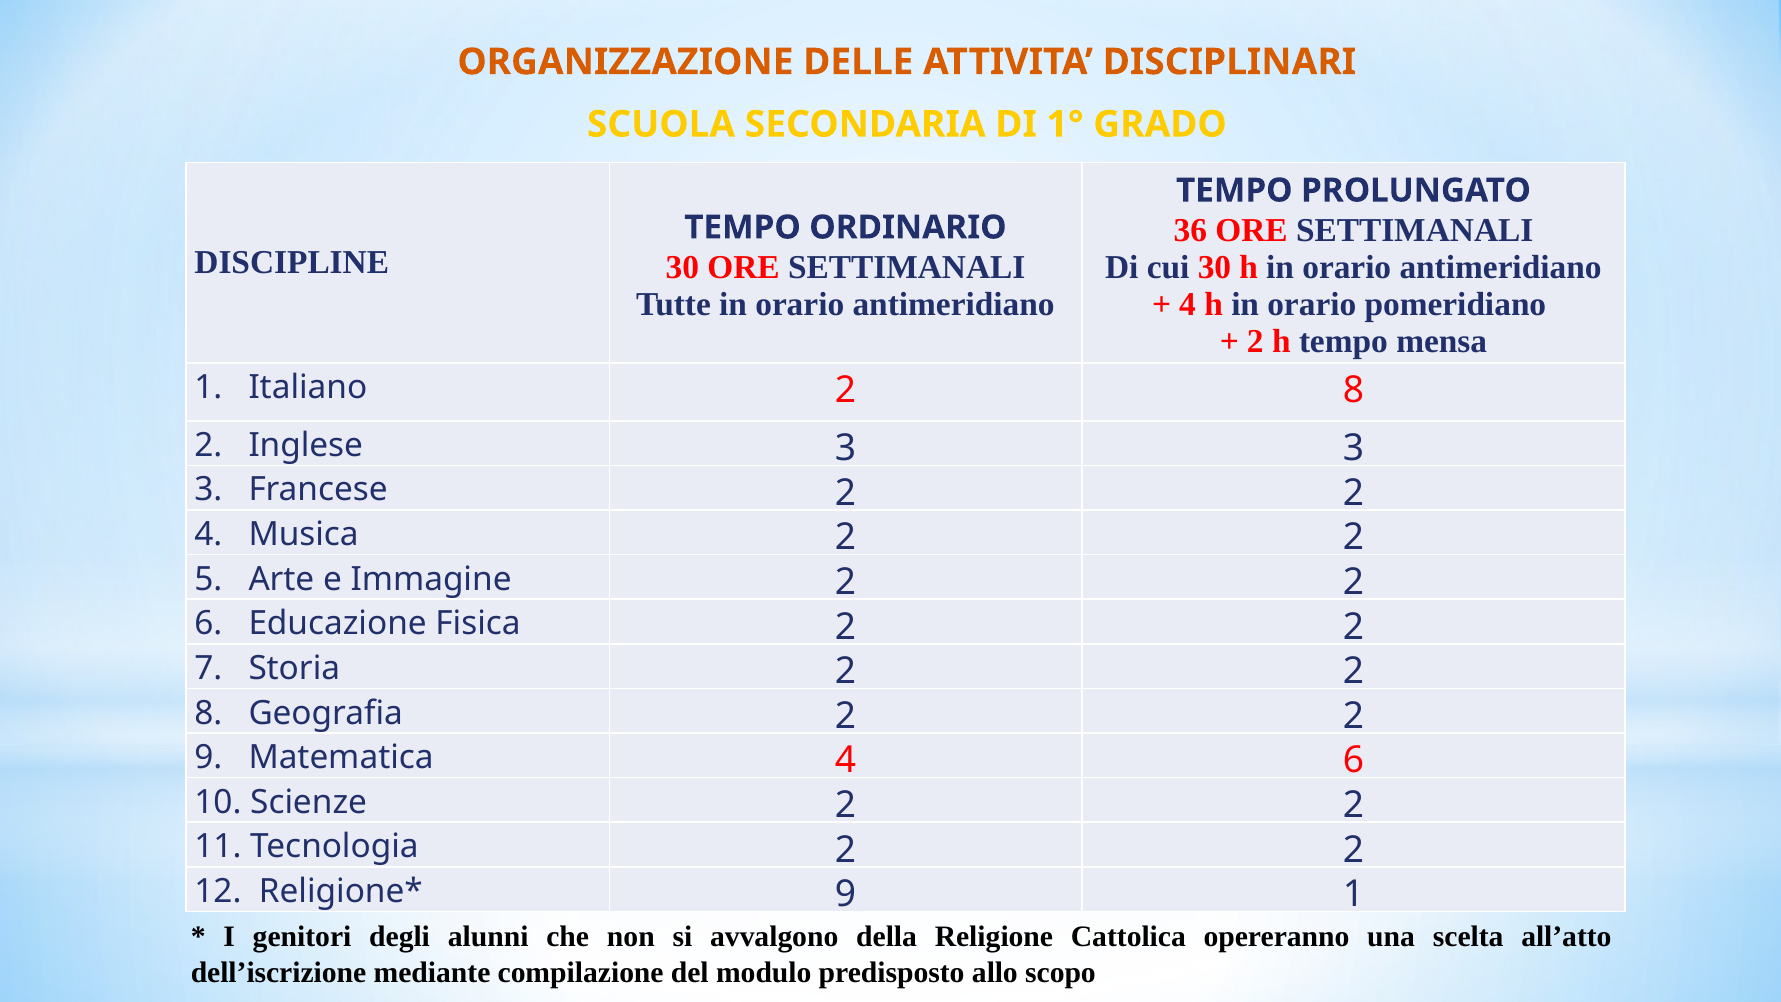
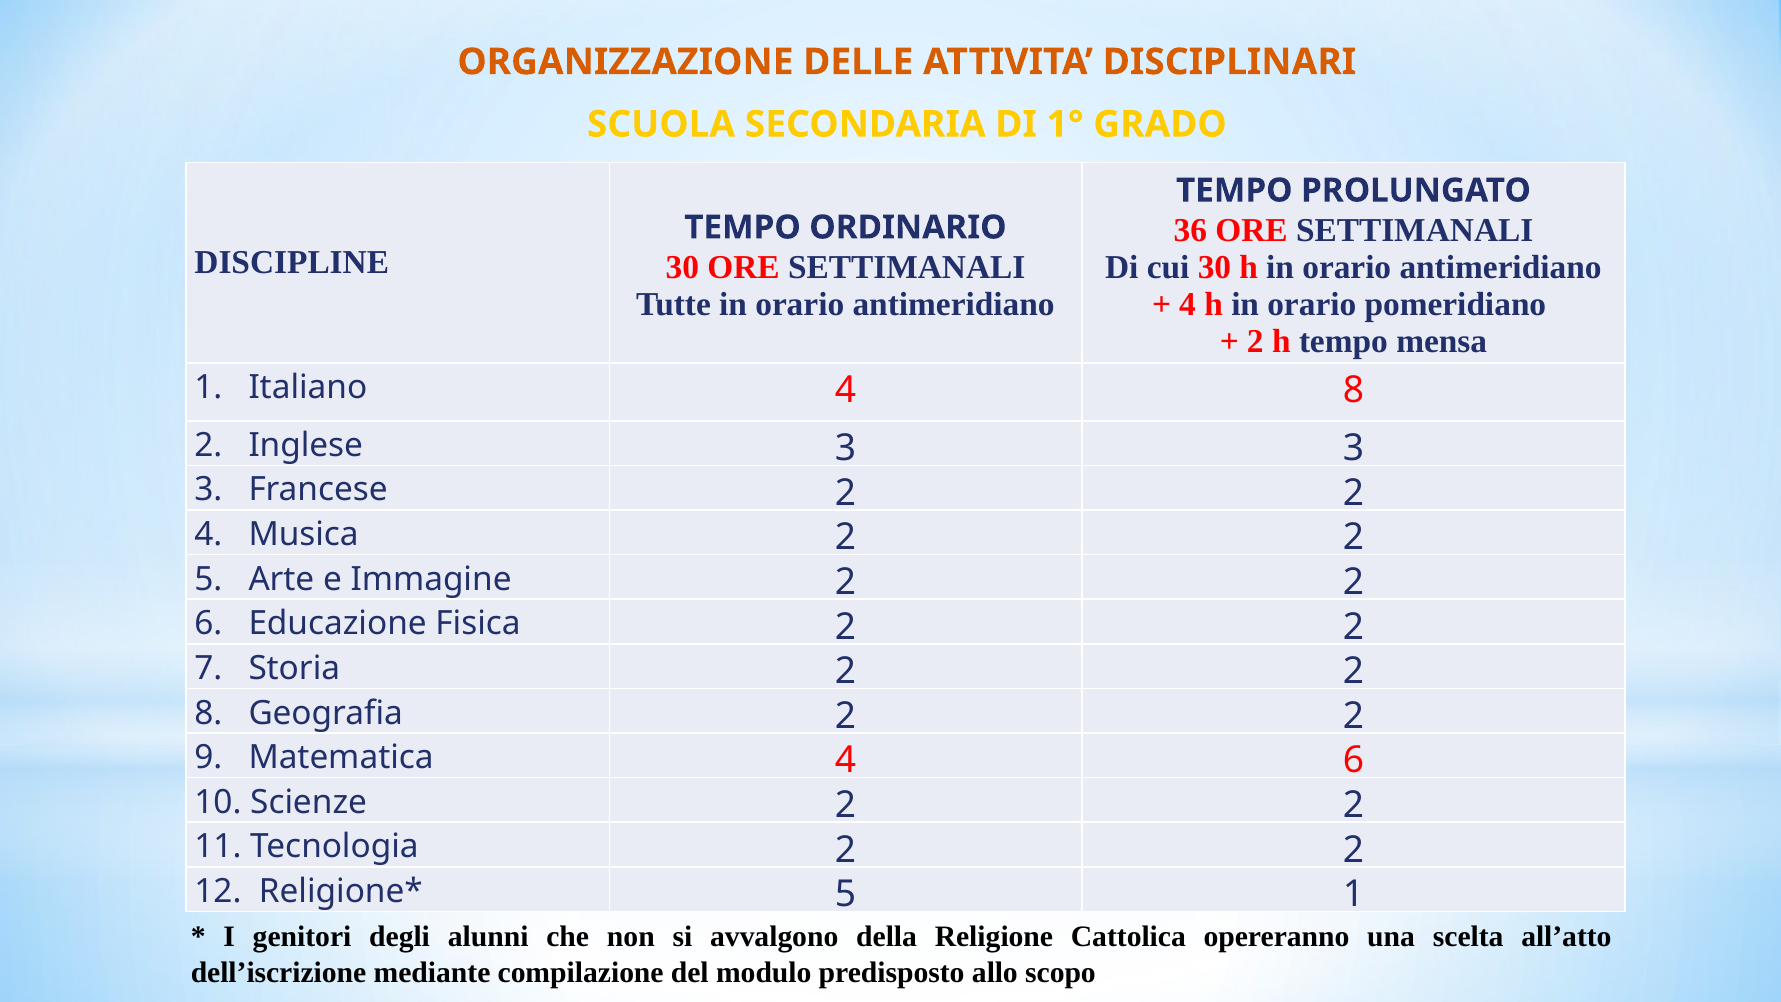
Italiano 2: 2 -> 4 (846, 390)
9: 9 -> 5 (846, 894)
